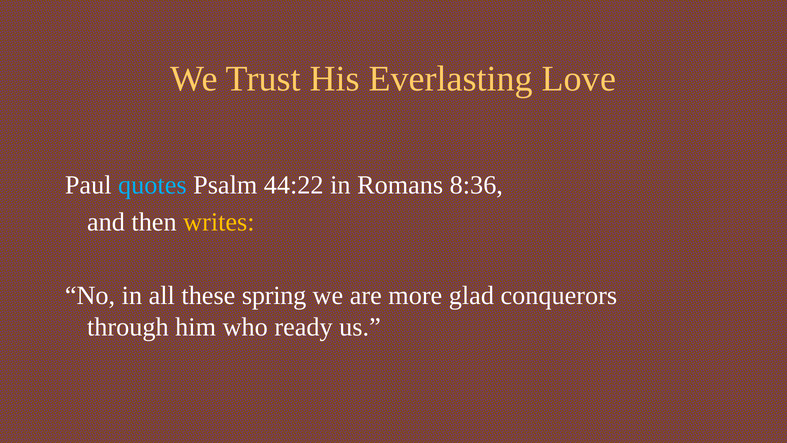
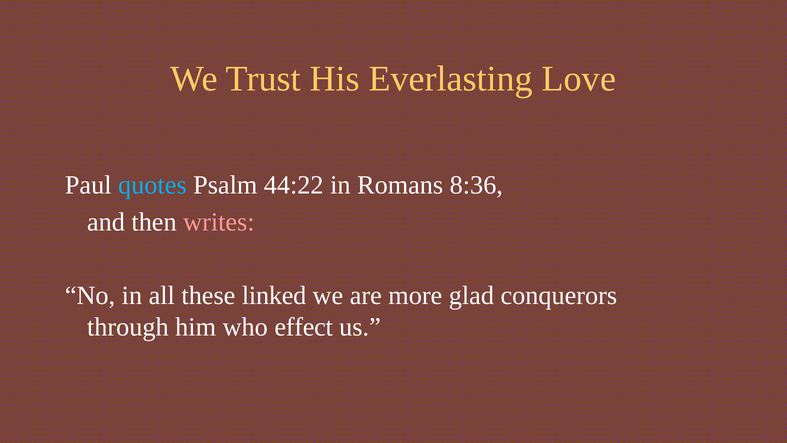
writes colour: yellow -> pink (219, 222)
spring: spring -> linked (274, 295)
ready: ready -> effect (304, 327)
